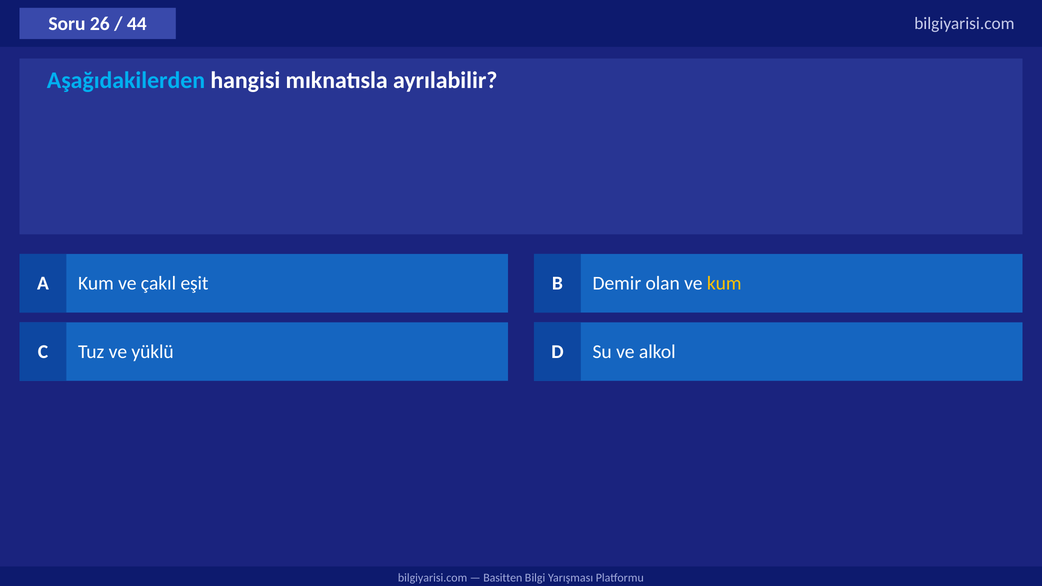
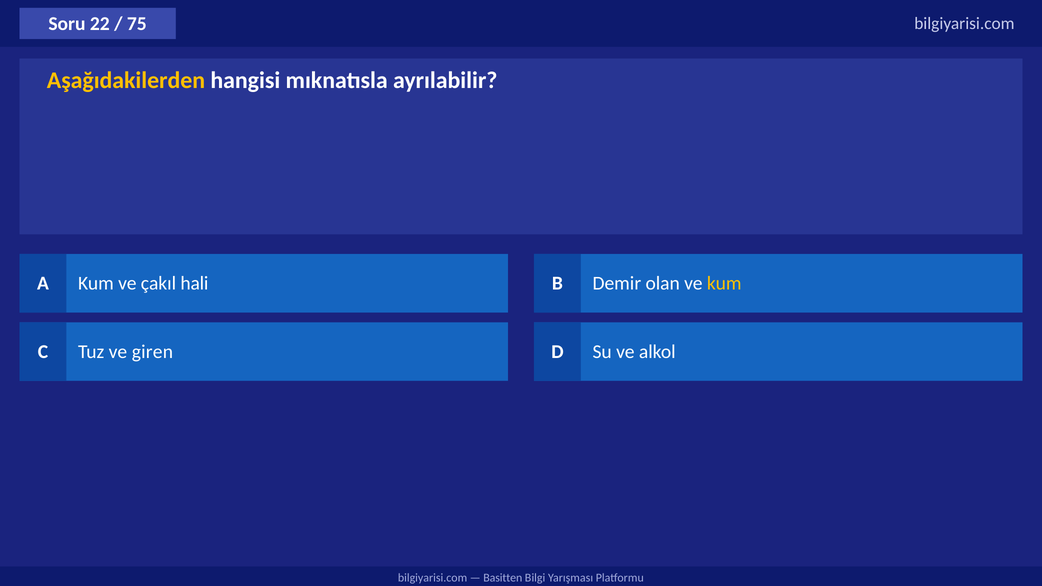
26: 26 -> 22 (100, 24)
44: 44 -> 75 (137, 24)
Aşağıdakilerden colour: light blue -> yellow (126, 80)
eşit: eşit -> hali (194, 284)
yüklü: yüklü -> giren (152, 352)
